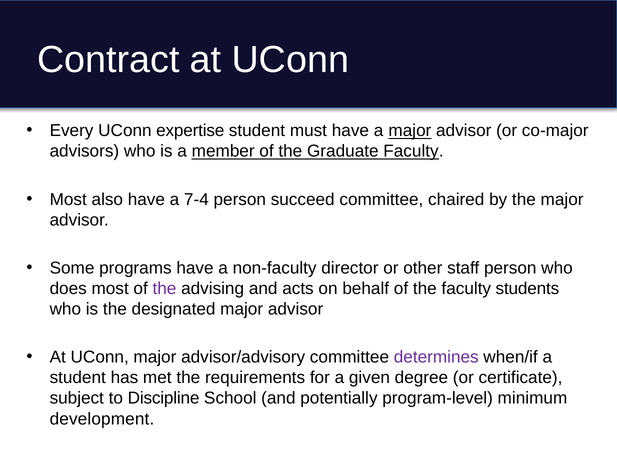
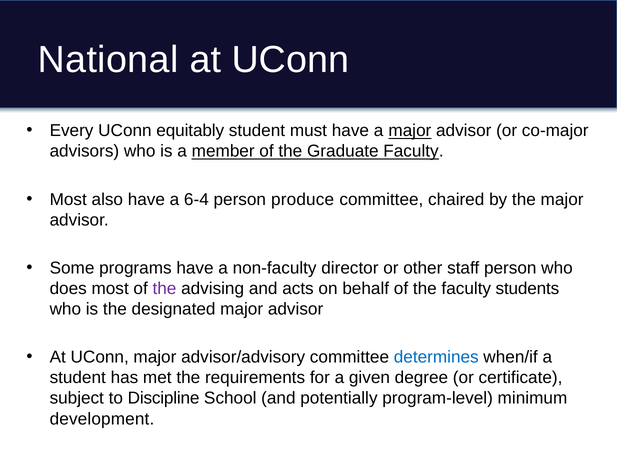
Contract: Contract -> National (108, 60)
expertise: expertise -> equitably (190, 131)
7-4: 7-4 -> 6-4 (196, 199)
succeed: succeed -> produce (303, 199)
determines colour: purple -> blue (436, 357)
